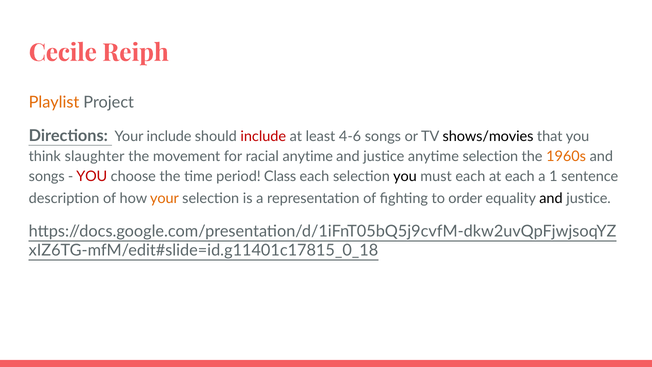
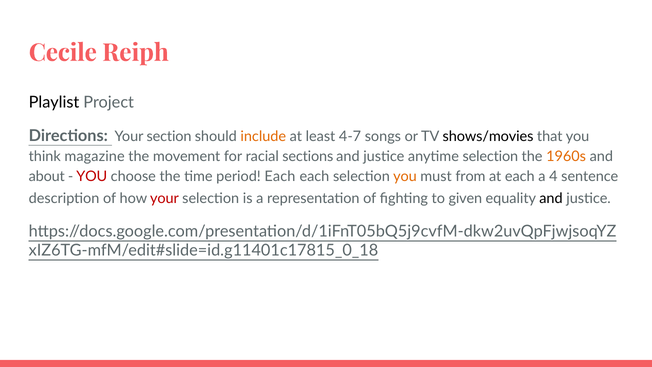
Playlist colour: orange -> black (54, 102)
Your include: include -> section (169, 136)
include colour: red -> orange (263, 136)
4-6: 4-6 -> 4-7 (350, 136)
slaughter: slaughter -> magazine (95, 157)
racial anytime: anytime -> sections (308, 157)
songs: songs -> about (47, 176)
period Class: Class -> Each (280, 176)
you colour: black -> orange (405, 176)
must each: each -> from (470, 176)
1: 1 -> 4 (553, 176)
your colour: orange -> red (164, 199)
order: order -> given (465, 199)
